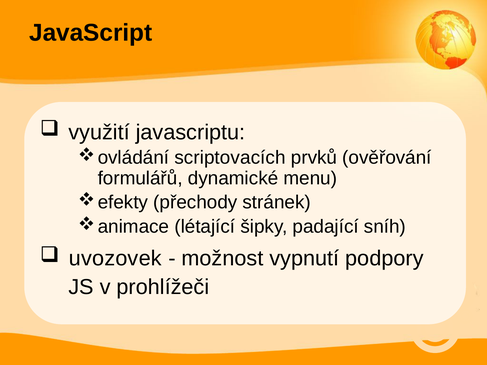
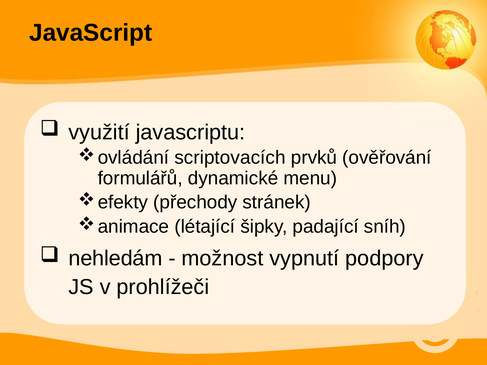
uvozovek: uvozovek -> nehledám (115, 259)
